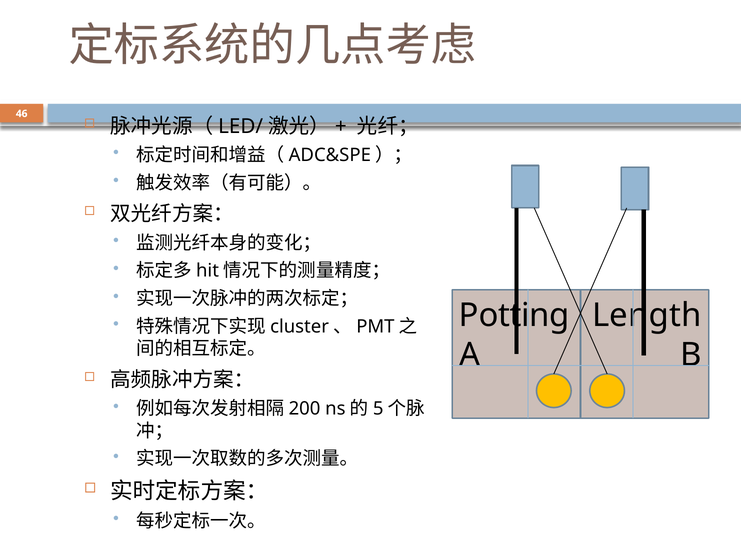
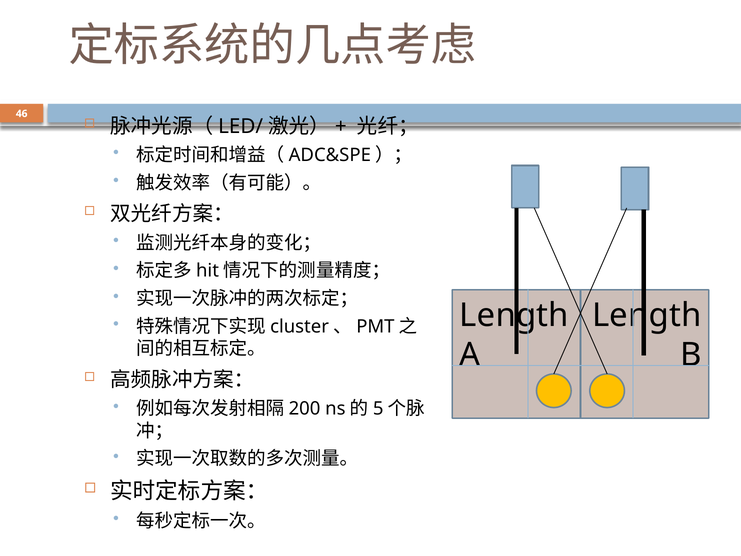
Potting: Potting -> Length (514, 315)
